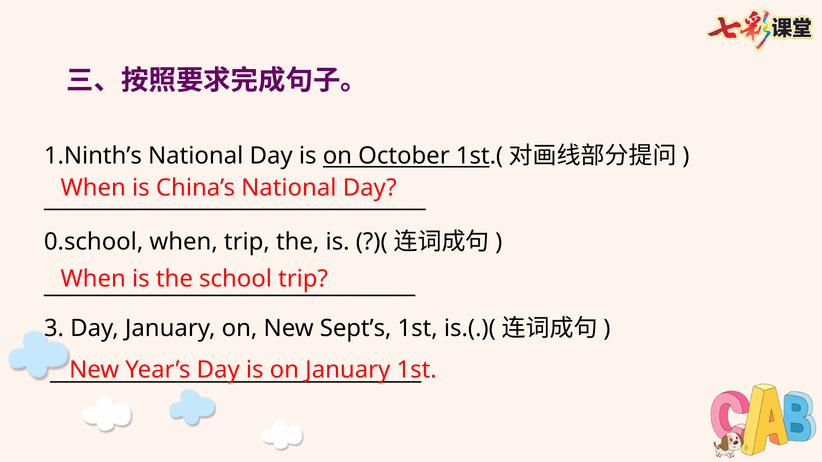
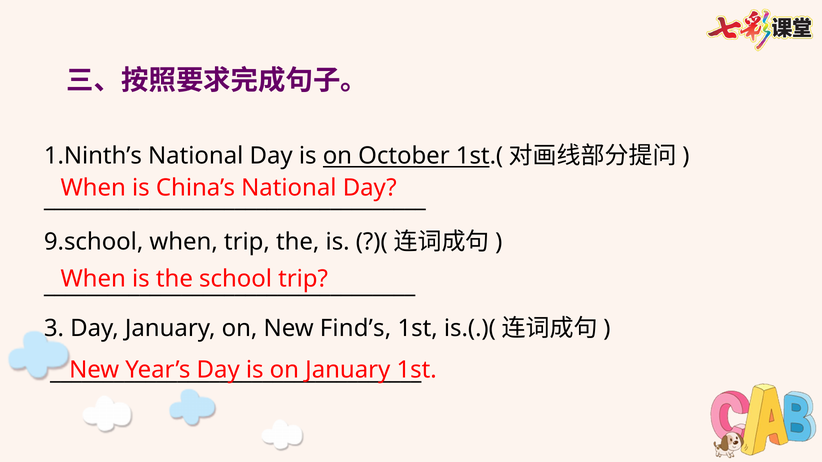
0.school: 0.school -> 9.school (94, 242)
Sept’s: Sept’s -> Find’s (356, 328)
